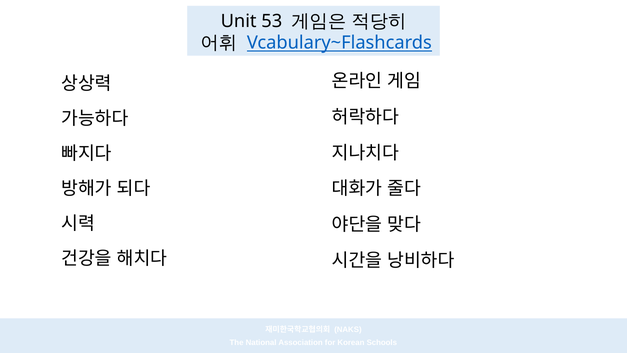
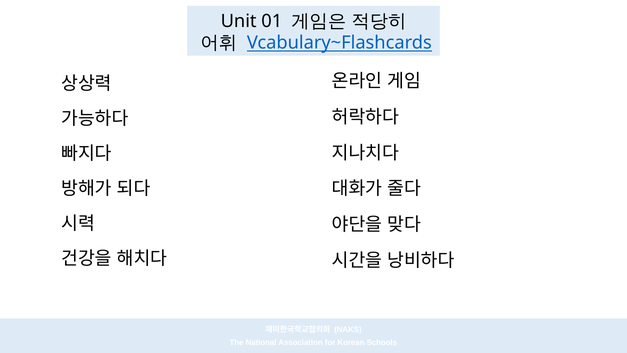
53: 53 -> 01 (272, 21)
